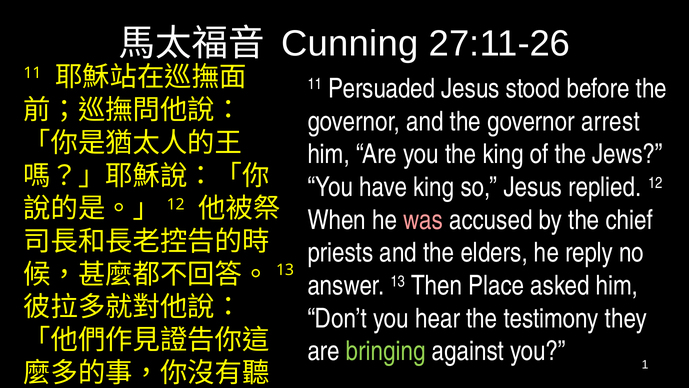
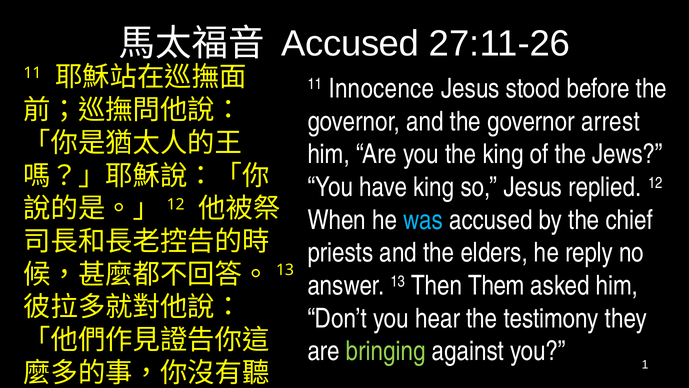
Cunning: Cunning -> Accused (350, 43)
Persuaded: Persuaded -> Innocence (381, 89)
was colour: pink -> light blue (423, 220)
Place: Place -> Them (496, 285)
